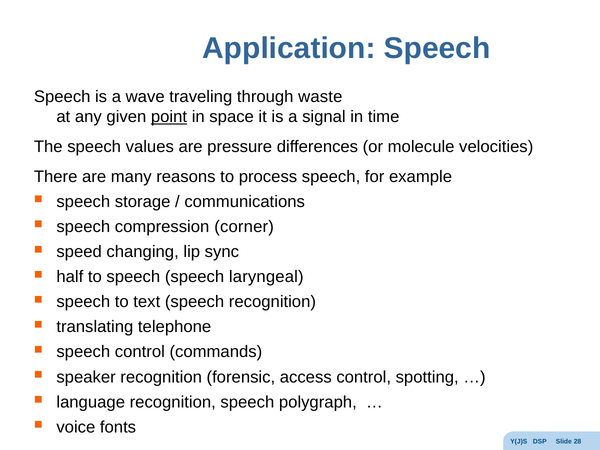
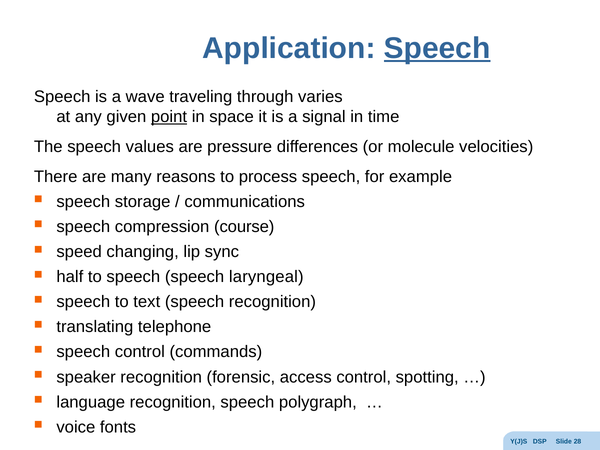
Speech underline: none -> present (437, 48)
waste: waste -> varies (320, 97)
corner: corner -> course (244, 227)
